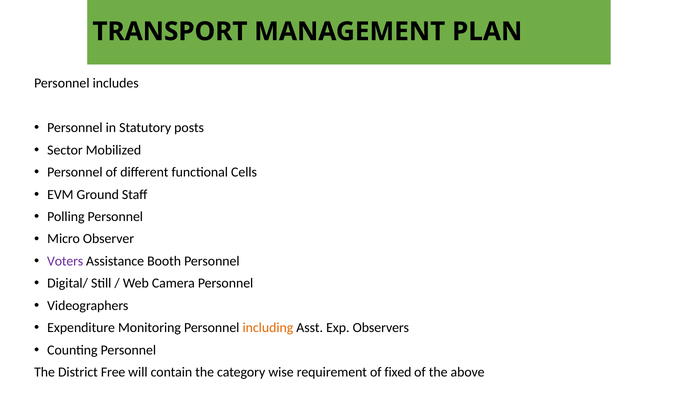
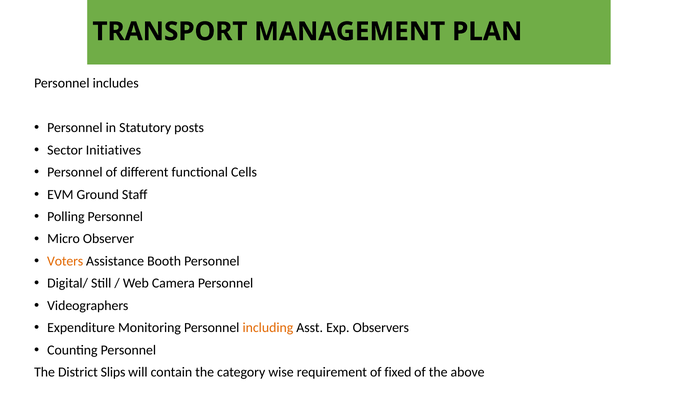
Mobilized: Mobilized -> Initiatives (113, 150)
Voters colour: purple -> orange (65, 261)
Free: Free -> Slips (113, 372)
